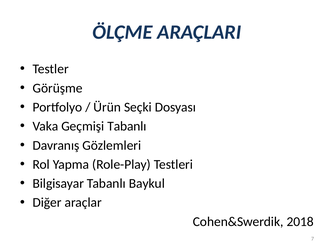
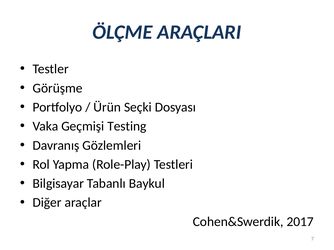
Geçmişi Tabanlı: Tabanlı -> Testing (127, 126)
2018: 2018 -> 2017 (300, 222)
